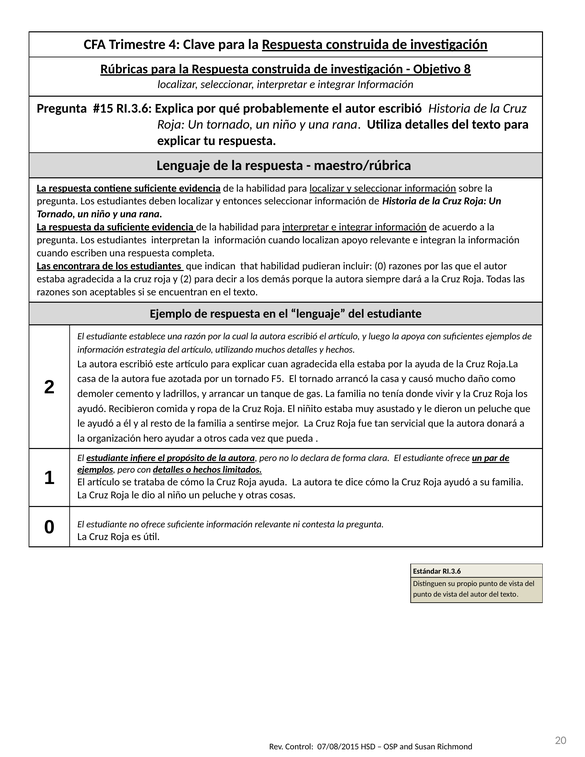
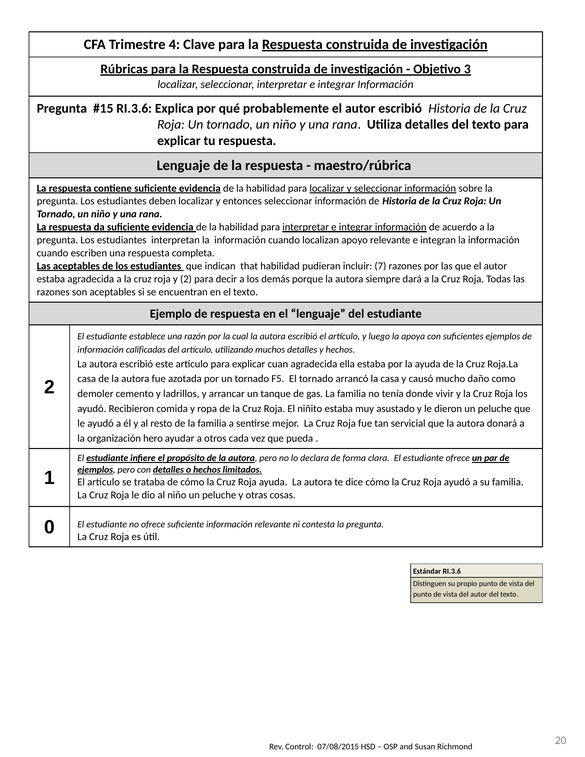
8: 8 -> 3 (467, 69)
Las encontrara: encontrara -> aceptables (76, 266)
incluir 0: 0 -> 7 (380, 266)
estrategia: estrategia -> calificadas (146, 350)
